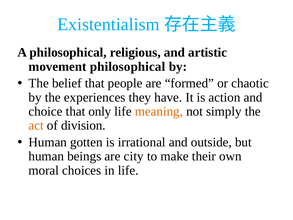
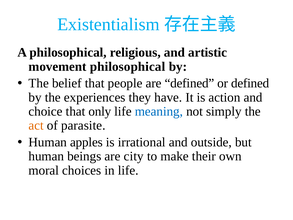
are formed: formed -> defined (189, 83)
or chaotic: chaotic -> defined (250, 83)
meaning colour: orange -> blue (159, 111)
division: division -> parasite (83, 125)
gotten: gotten -> apples (86, 142)
